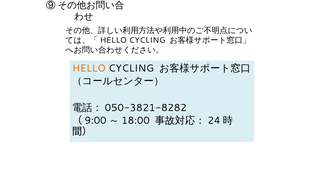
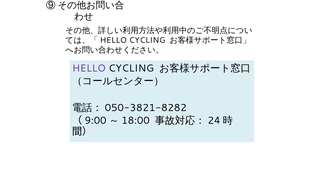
HELLO colour: orange -> purple (89, 68)
